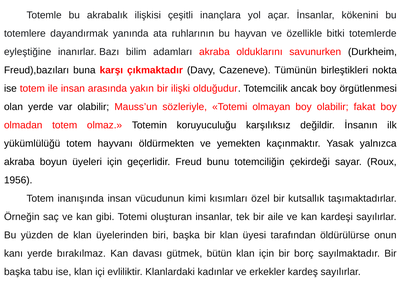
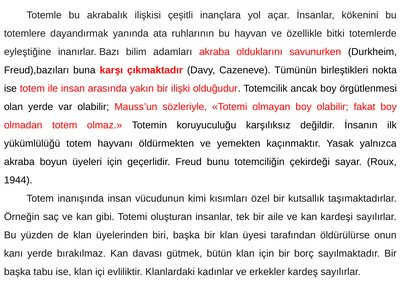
1956: 1956 -> 1944 (18, 181)
